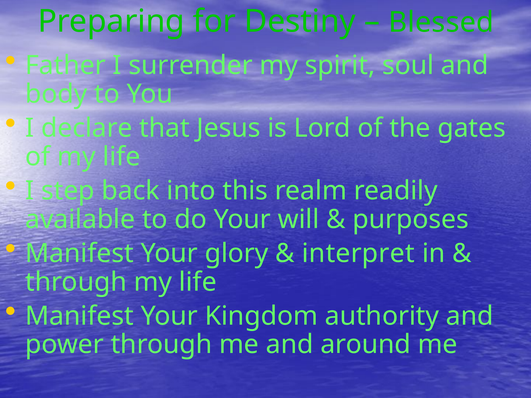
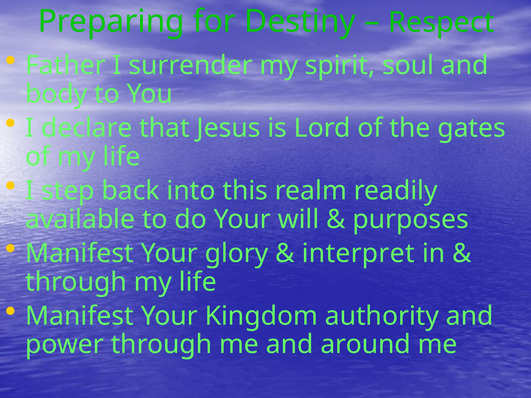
Blessed: Blessed -> Respect (441, 22)
